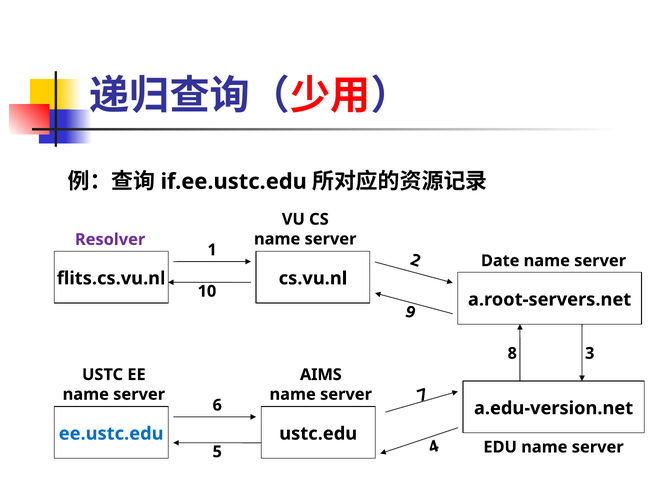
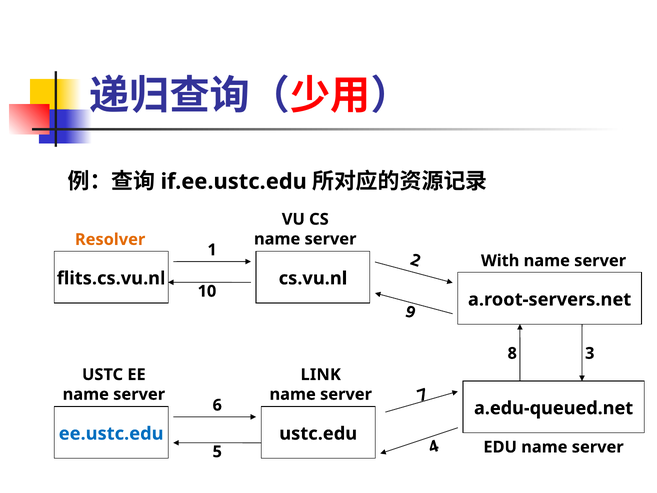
Resolver colour: purple -> orange (110, 239)
Date: Date -> With (500, 261)
AIMS: AIMS -> LINK (321, 374)
a.edu-version.net: a.edu-version.net -> a.edu-queued.net (554, 408)
